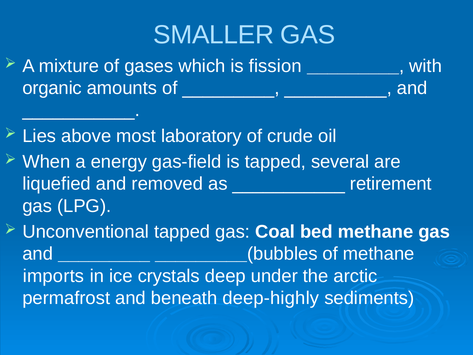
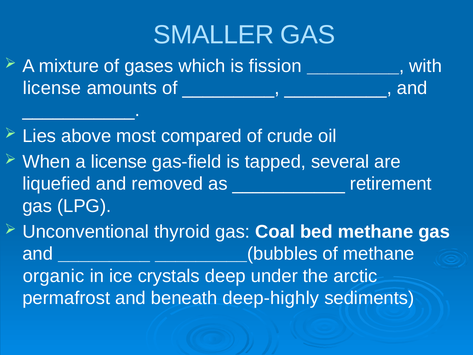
organic: organic -> license (52, 88)
laboratory: laboratory -> compared (202, 136)
a energy: energy -> license (119, 162)
Unconventional tapped: tapped -> thyroid (182, 232)
imports: imports -> organic (53, 276)
